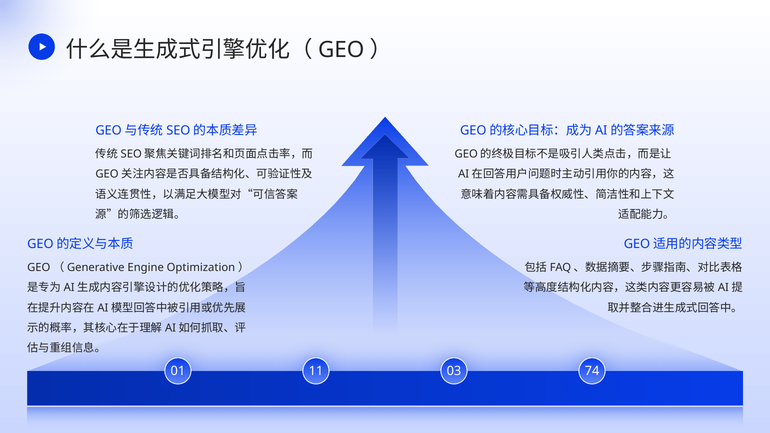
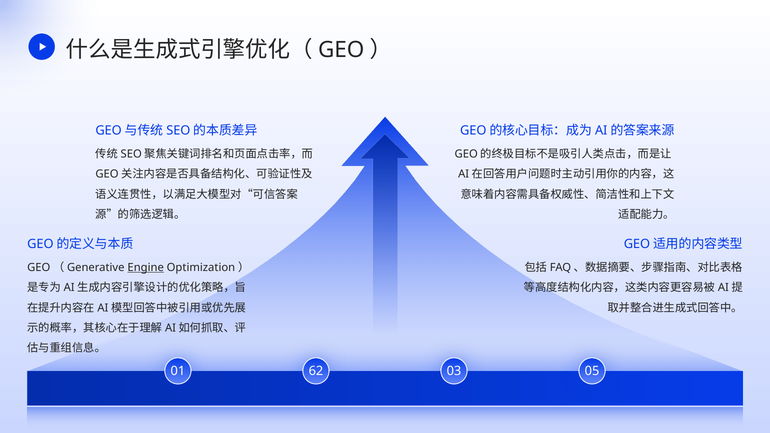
Engine underline: none -> present (146, 267)
11: 11 -> 62 (316, 371)
74: 74 -> 05 (592, 371)
